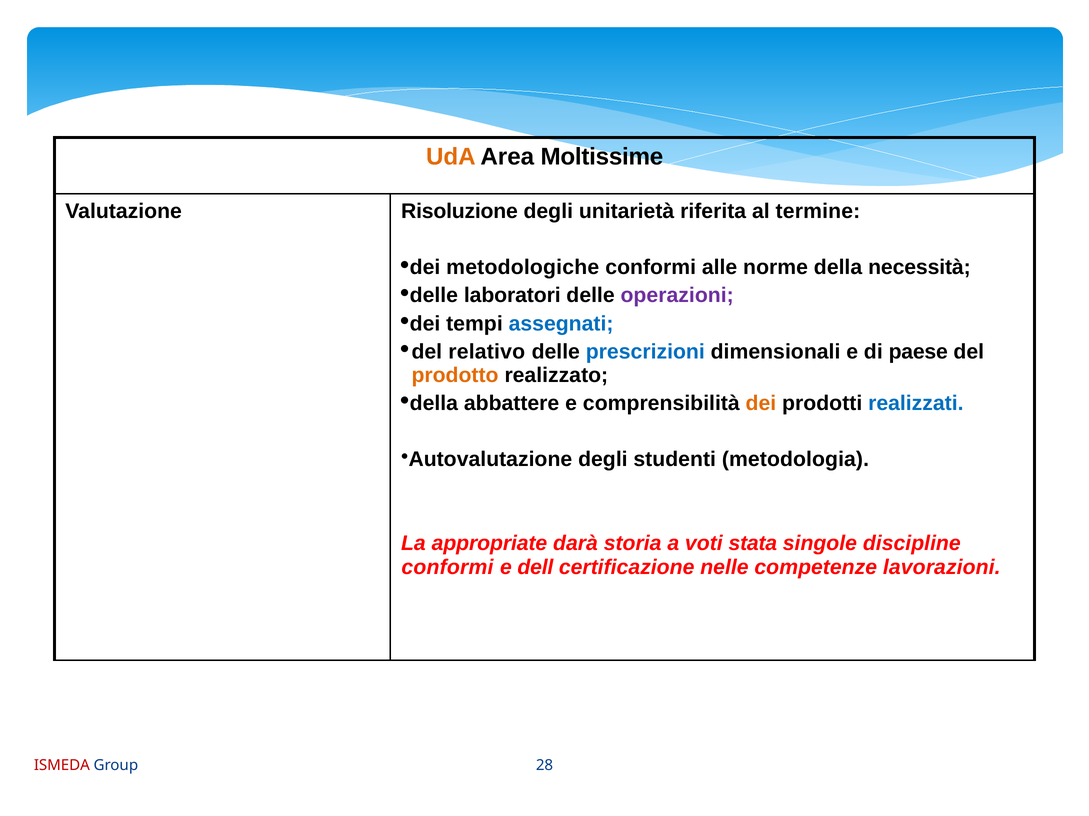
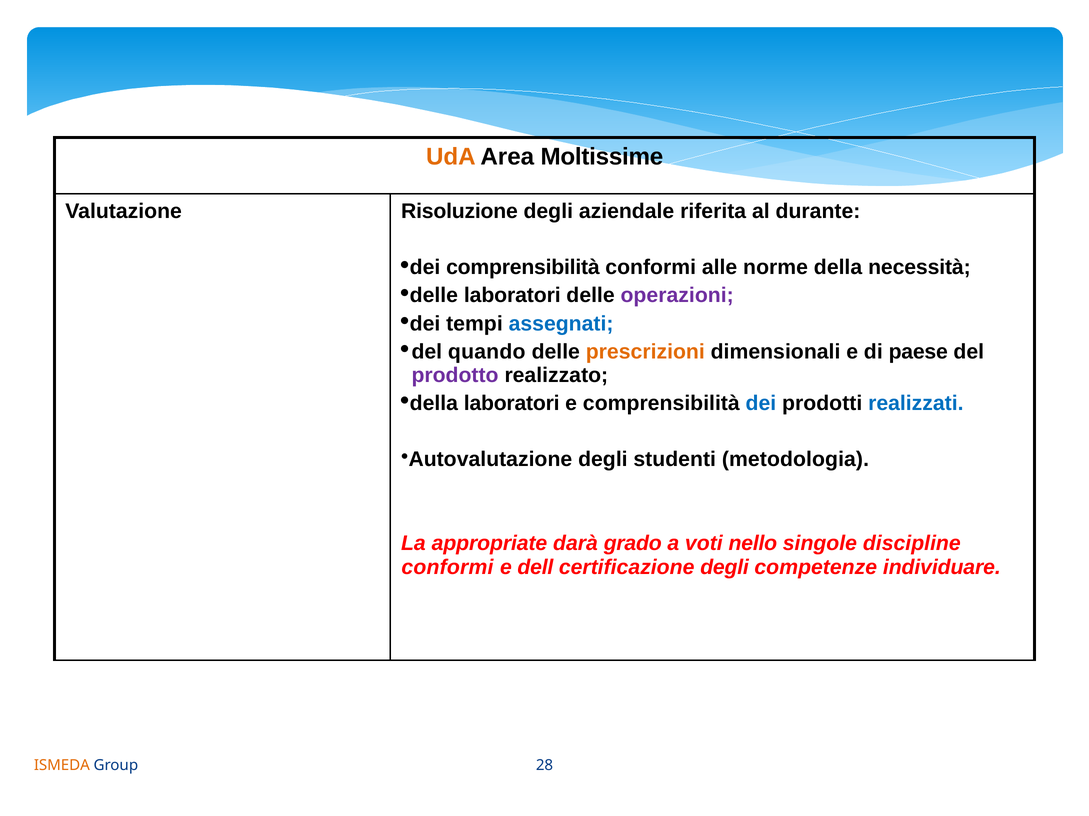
unitarietà: unitarietà -> aziendale (627, 212)
termine: termine -> durante (818, 212)
metodologiche: metodologiche -> comprensibilità (523, 268)
relativo: relativo -> quando (487, 352)
prescrizioni colour: blue -> orange (645, 352)
prodotto colour: orange -> purple (455, 376)
abbattere: abbattere -> laboratori (512, 404)
dei colour: orange -> blue (761, 404)
storia: storia -> grado (633, 544)
stata: stata -> nello (753, 544)
certificazione nelle: nelle -> degli (725, 568)
lavorazioni: lavorazioni -> individuare (942, 568)
ISMEDA colour: red -> orange (62, 766)
